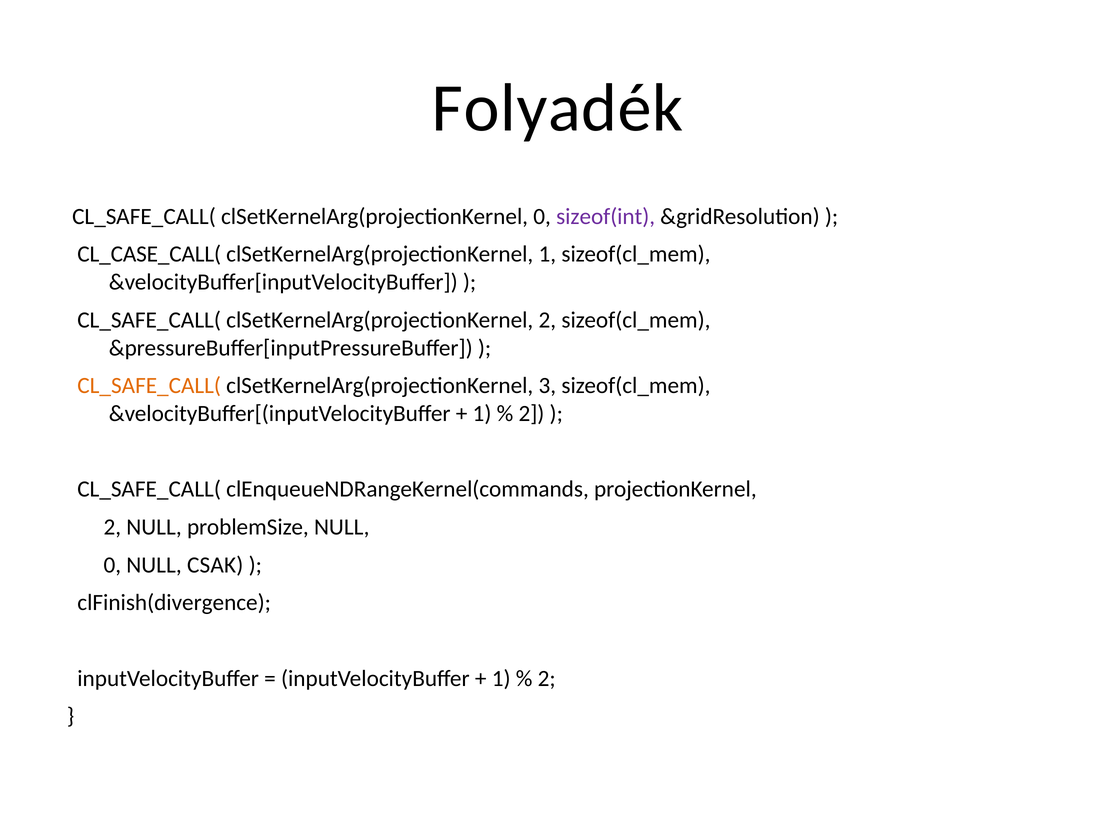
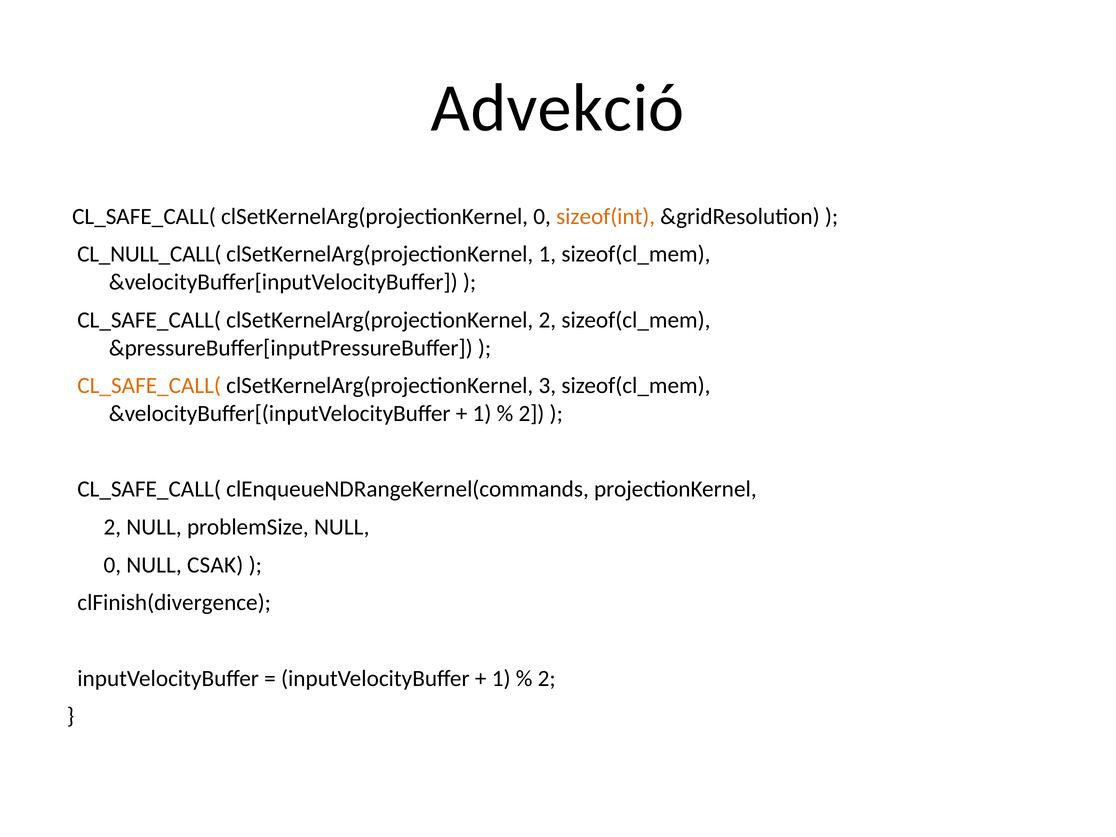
Folyadék: Folyadék -> Advekció (558, 108)
sizeof(int colour: purple -> orange (606, 216)
CL_CASE_CALL(: CL_CASE_CALL( -> CL_NULL_CALL( (149, 254)
